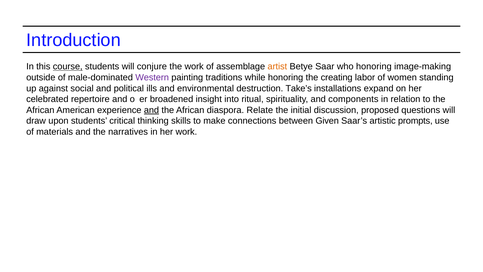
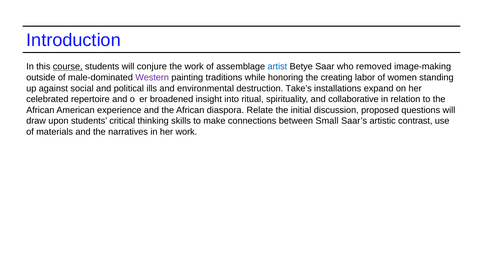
artist colour: orange -> blue (277, 67)
who honoring: honoring -> removed (374, 67)
components: components -> collaborative (353, 99)
and underline: present -> none (151, 110)
Given: Given -> Small (327, 121)
prompts: prompts -> contrast (415, 121)
